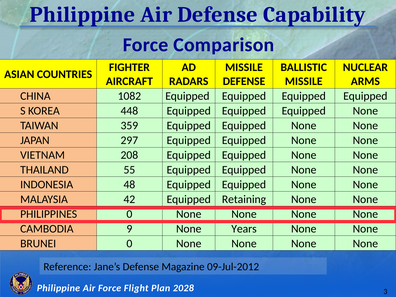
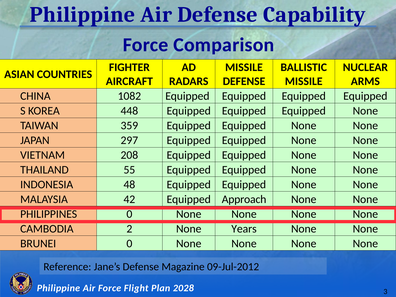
Retaining: Retaining -> Approach (244, 199)
9: 9 -> 2 (129, 229)
